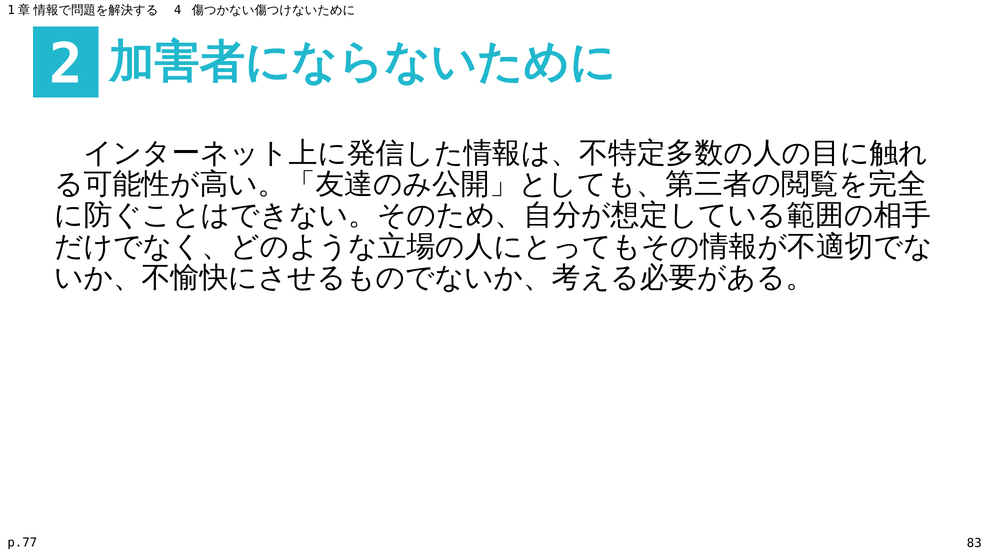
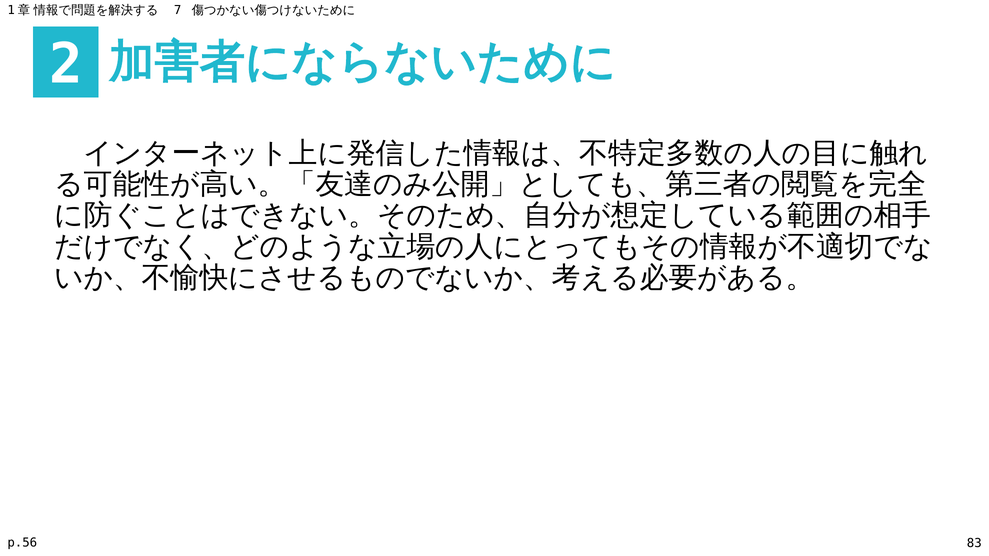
4: 4 -> 7 (178, 10)
p.77: p.77 -> p.56 (22, 543)
